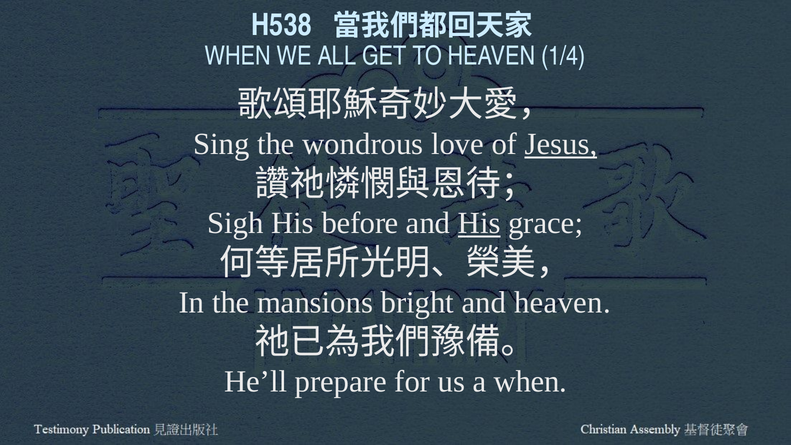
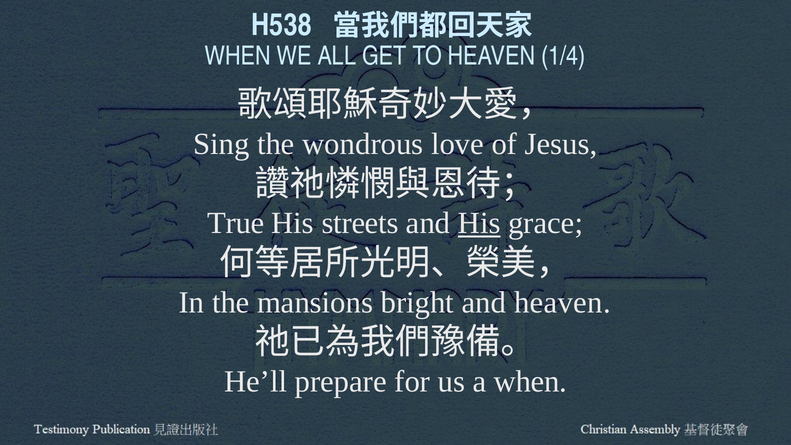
Jesus underline: present -> none (561, 144)
Sigh: Sigh -> True (236, 223)
before: before -> streets (360, 223)
